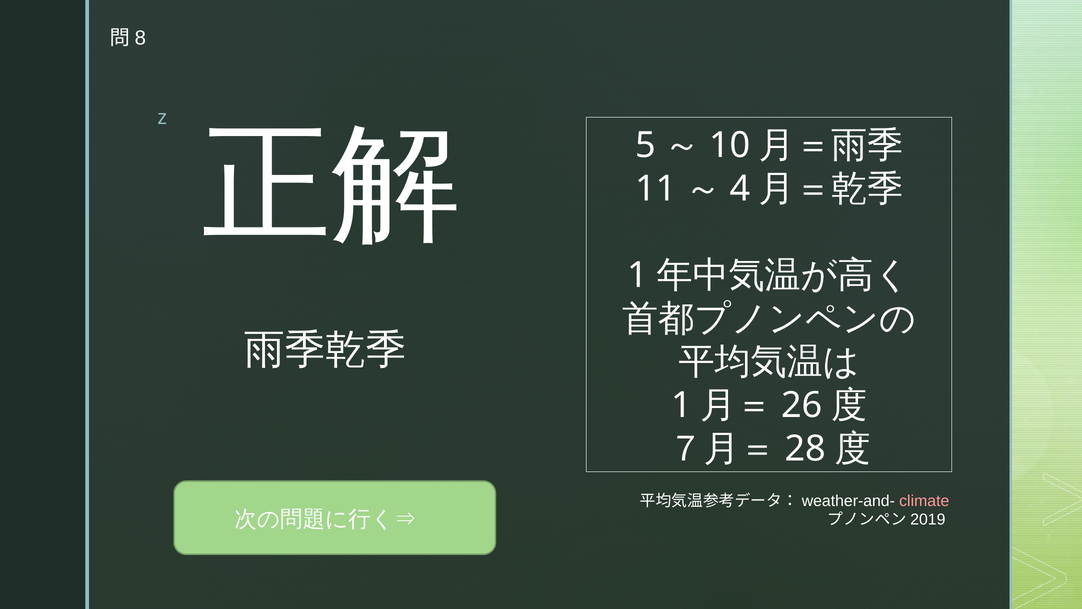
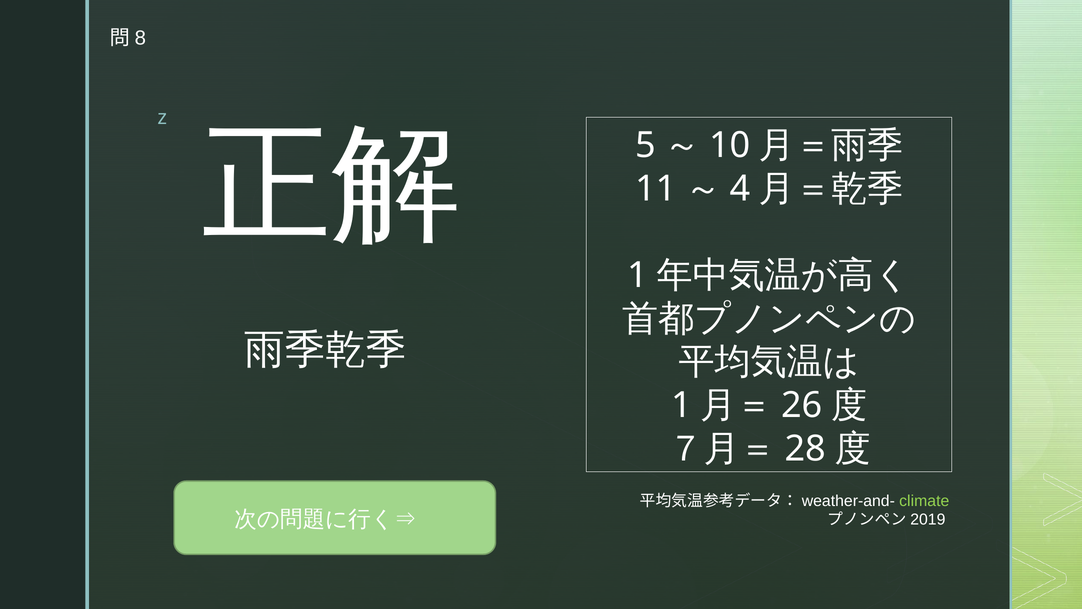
climate colour: pink -> light green (924, 501)
